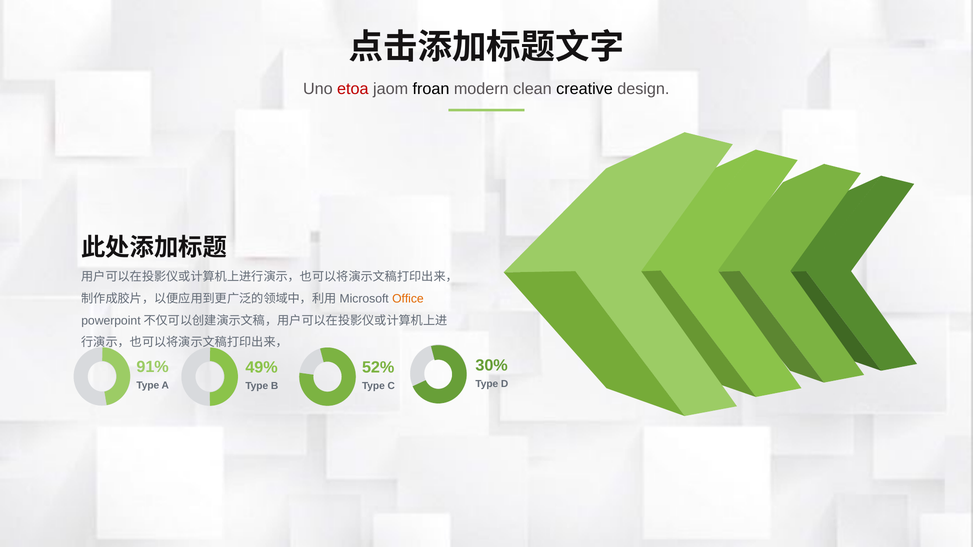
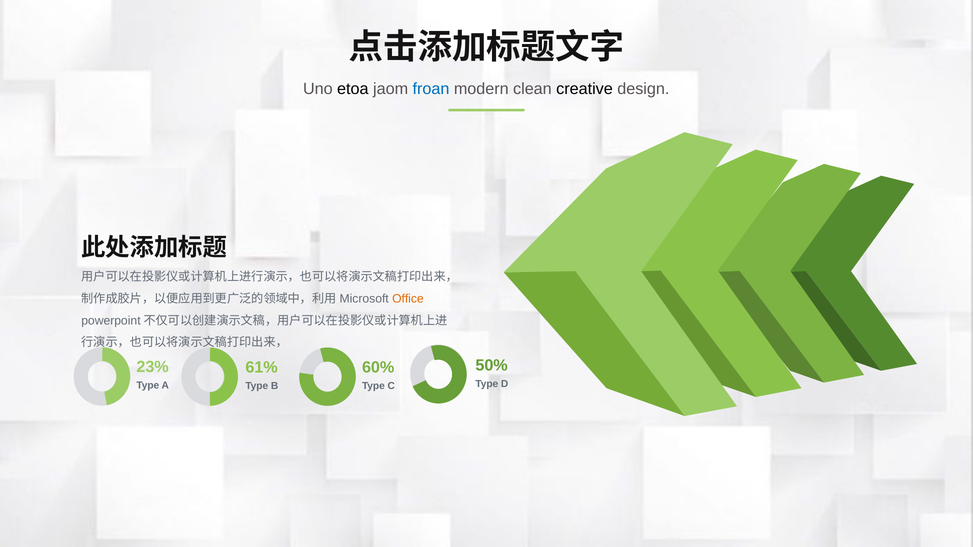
etoa colour: red -> black (353, 89)
froan colour: black -> blue (431, 89)
30%: 30% -> 50% (492, 366)
91%: 91% -> 23% (153, 367)
49%: 49% -> 61% (262, 367)
52%: 52% -> 60% (378, 367)
